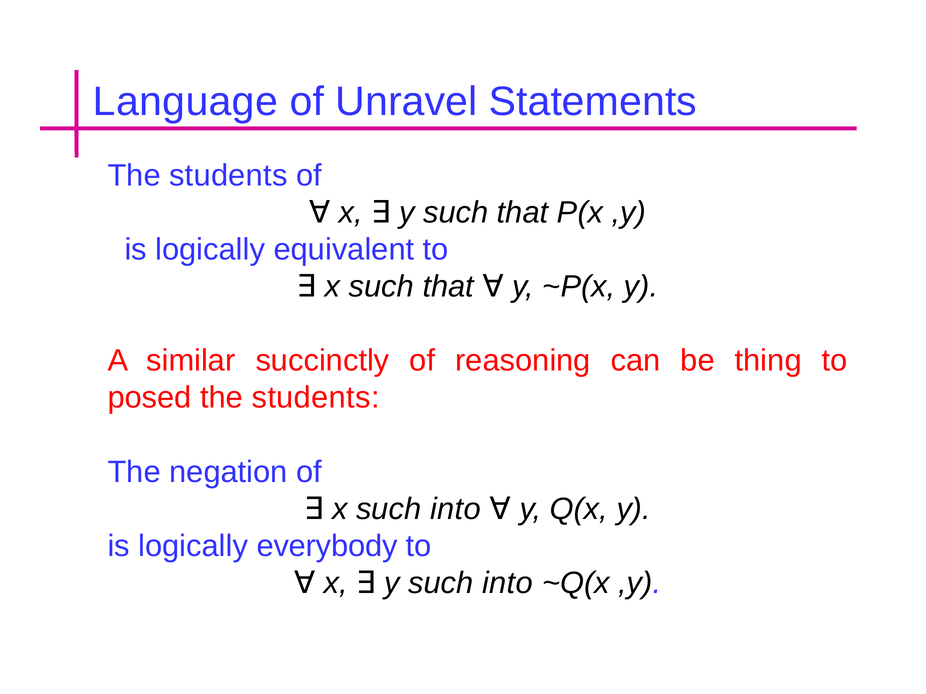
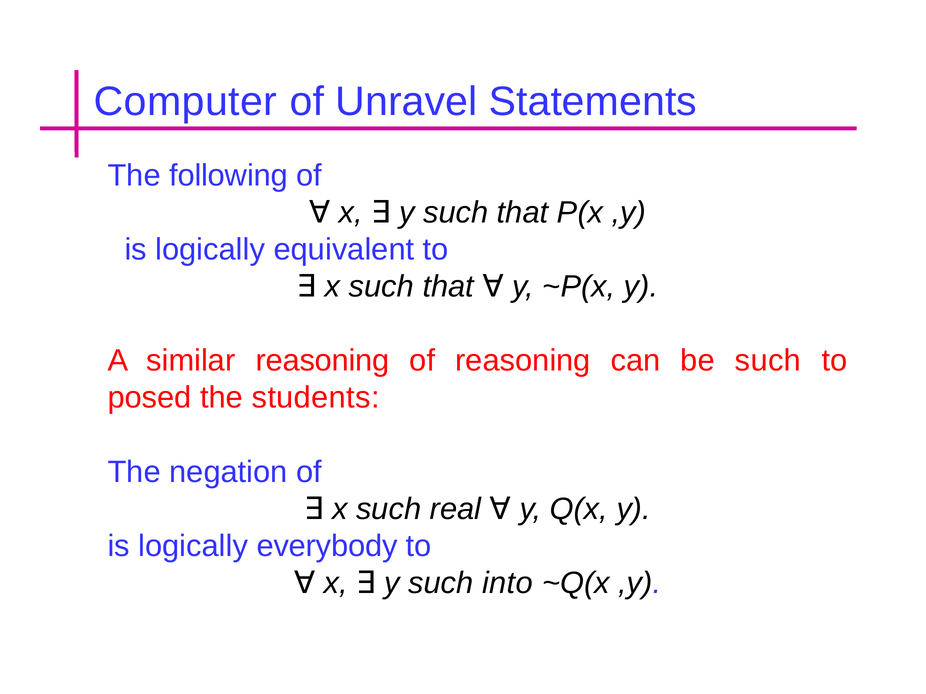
Language: Language -> Computer (185, 102)
students: students -> following (229, 176)
similar succinctly: succinctly -> reasoning (323, 361)
be thing: thing -> such (768, 361)
x such into: into -> real (456, 509)
